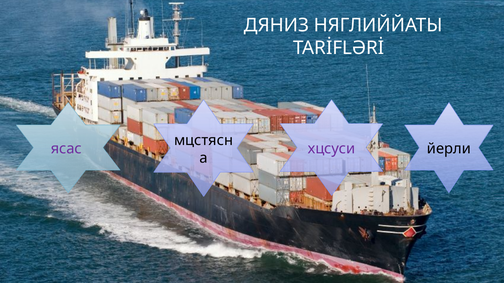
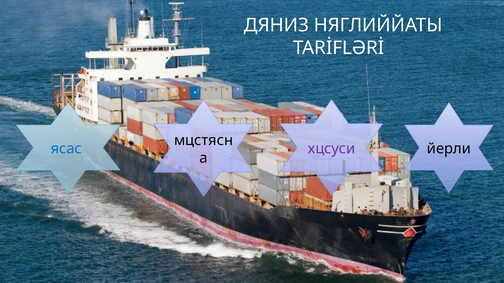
ясас colour: purple -> blue (66, 149)
